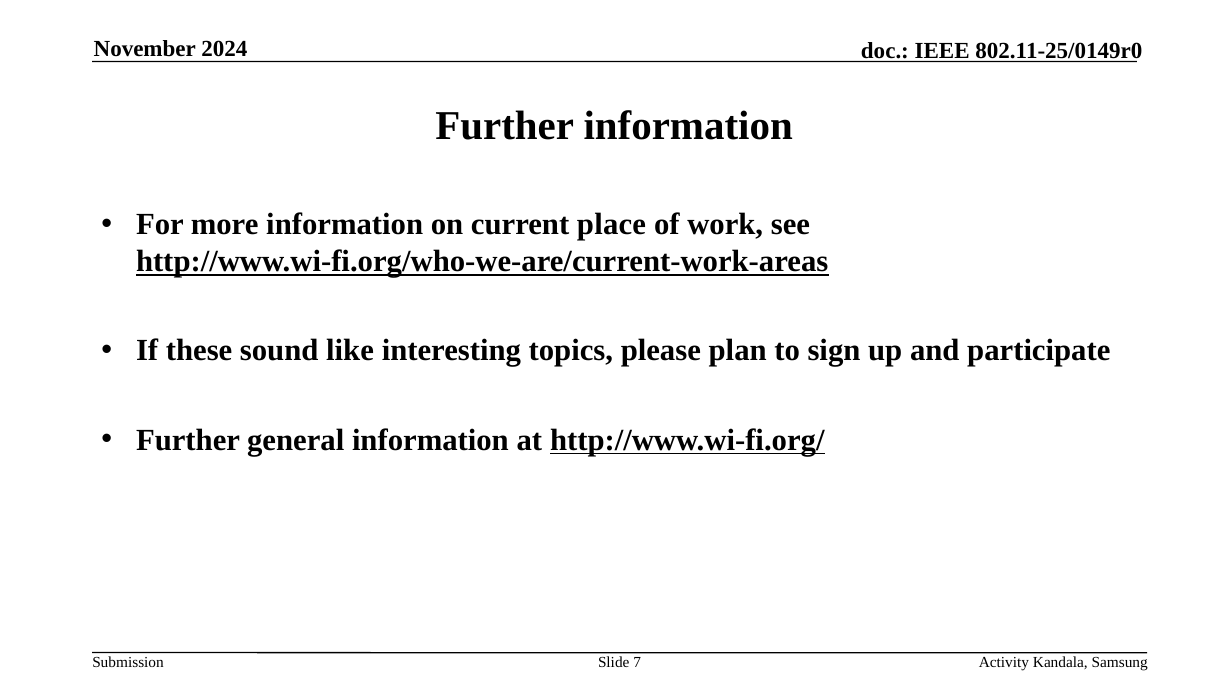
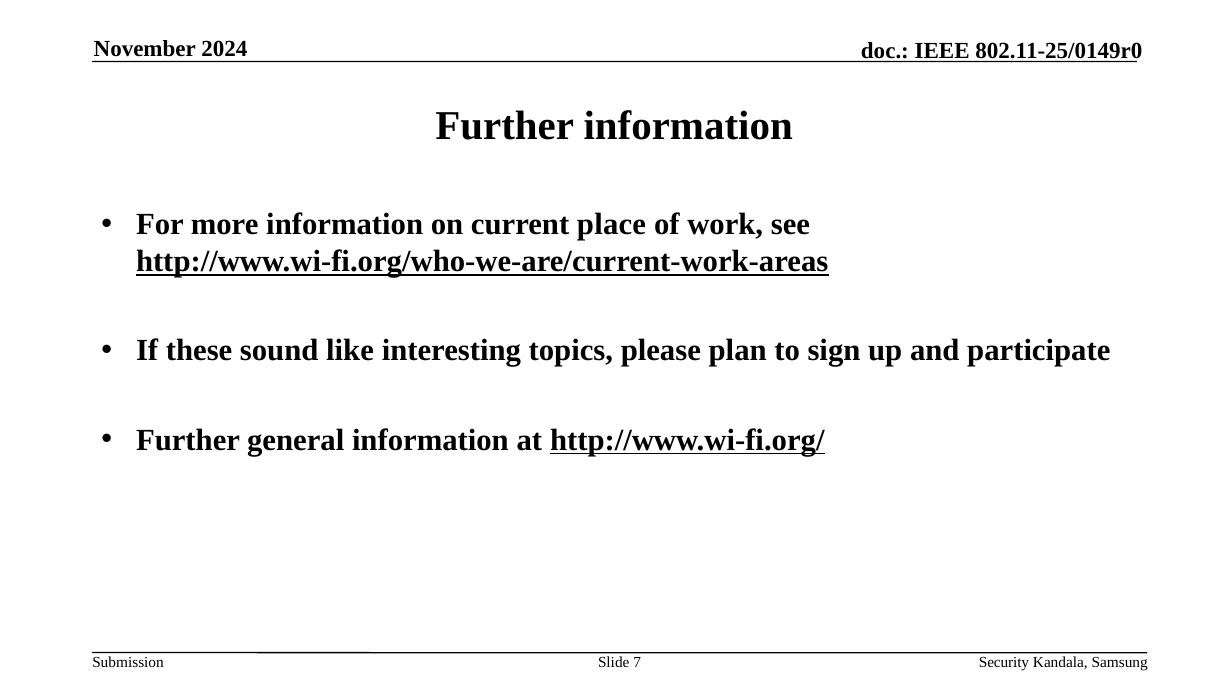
Activity: Activity -> Security (1004, 663)
